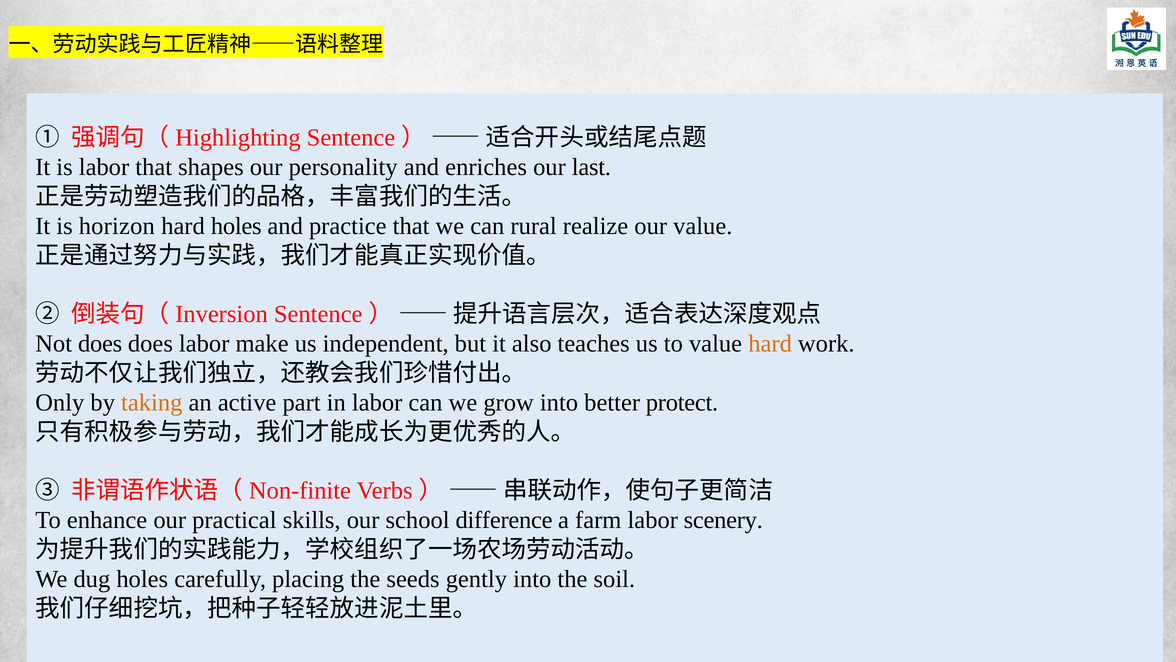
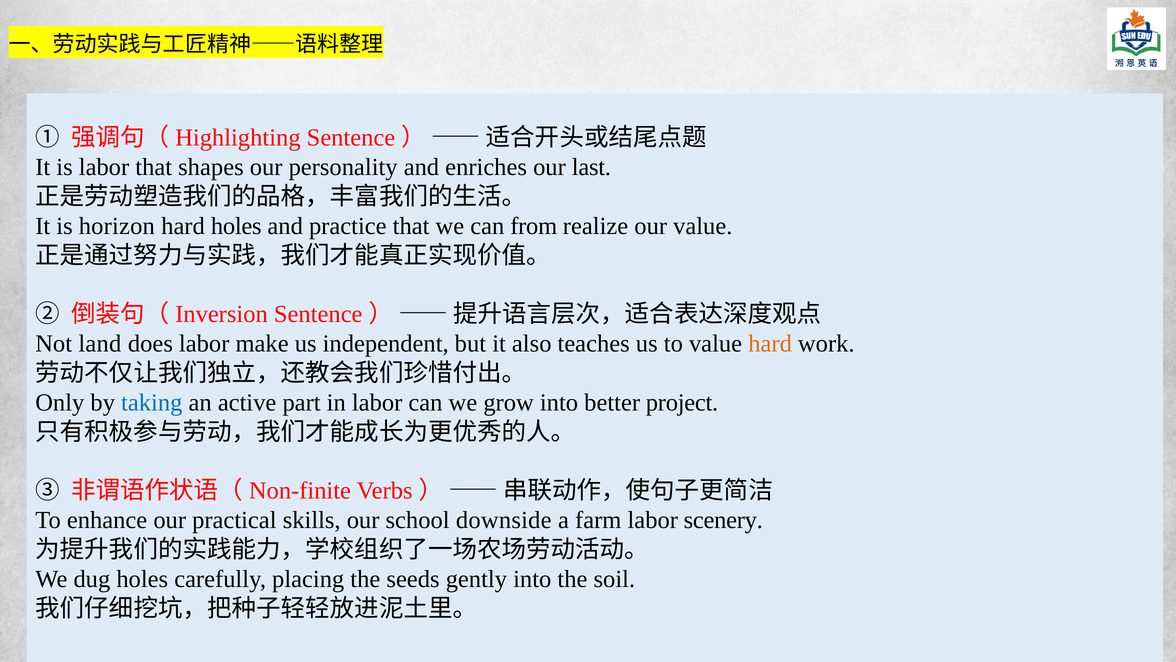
rural: rural -> from (534, 226)
Not does: does -> land (100, 343)
taking colour: orange -> blue (152, 402)
protect: protect -> project (682, 402)
difference: difference -> downside (504, 520)
